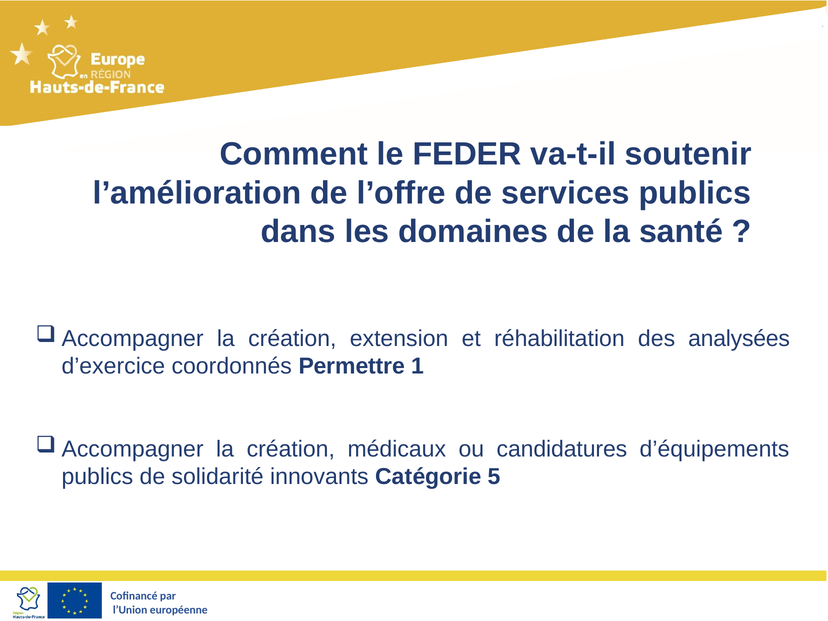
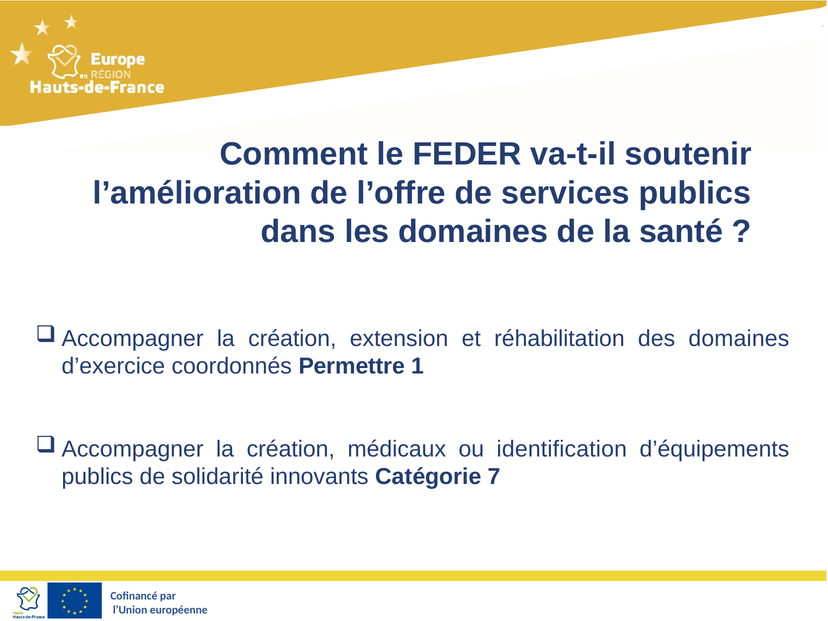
des analysées: analysées -> domaines (739, 338)
candidatures: candidatures -> identification (562, 449)
5: 5 -> 7 (494, 477)
